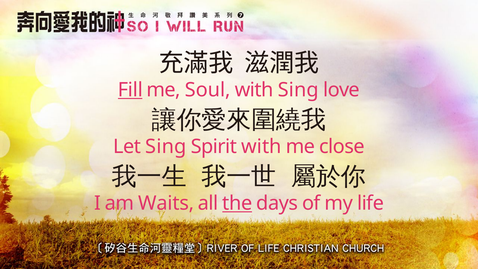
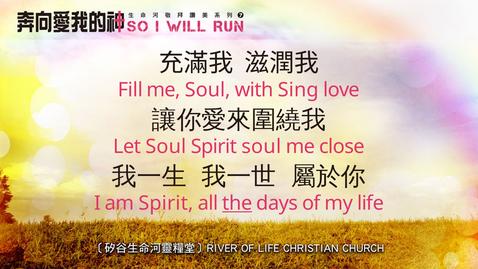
Fill underline: present -> none (130, 90)
Let Sing: Sing -> Soul (166, 147)
Spirit with: with -> soul (261, 147)
am Waits: Waits -> Spirit (166, 203)
